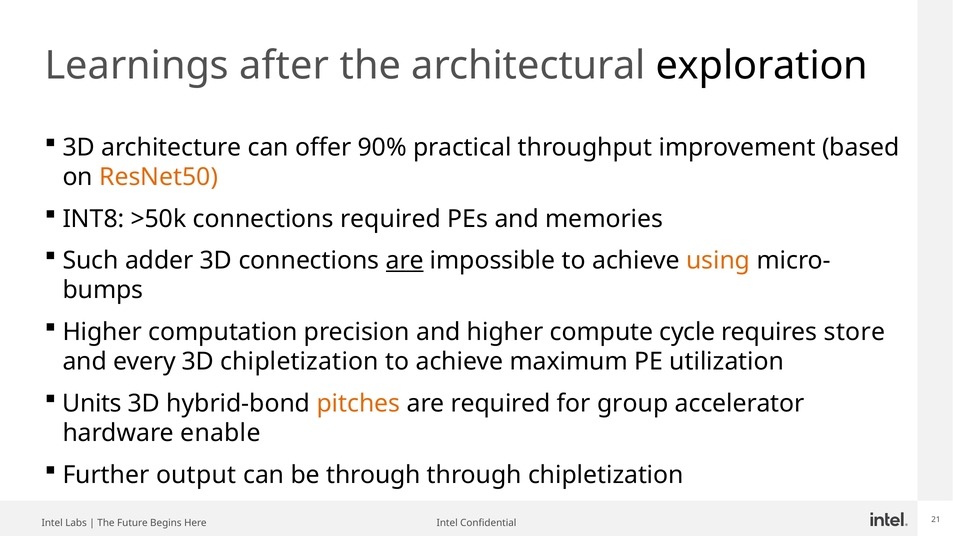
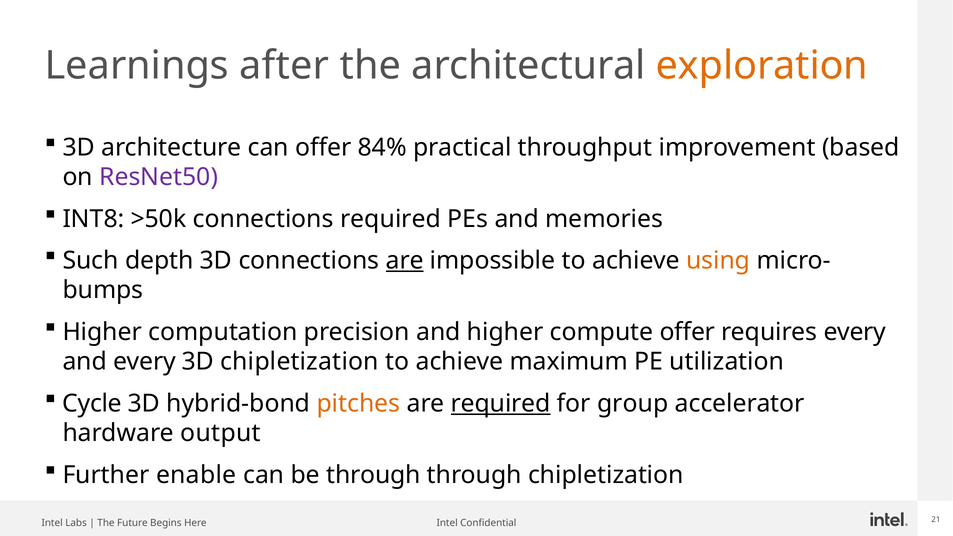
exploration colour: black -> orange (762, 66)
90%: 90% -> 84% (382, 147)
ResNet50 colour: orange -> purple (159, 177)
adder: adder -> depth (159, 261)
compute cycle: cycle -> offer (687, 332)
requires store: store -> every (855, 332)
Units: Units -> Cycle (92, 403)
required underline: none -> present (501, 403)
enable: enable -> output (221, 433)
output: output -> enable (196, 475)
